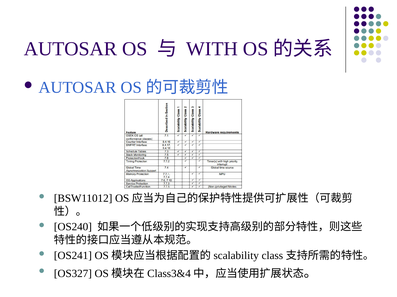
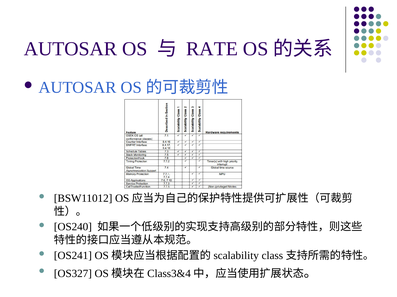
WITH: WITH -> RATE (212, 49)
